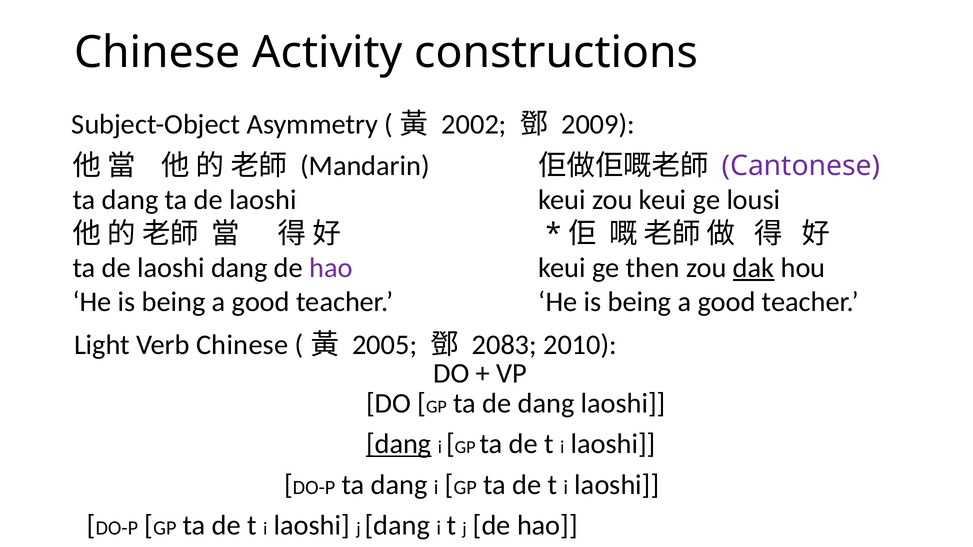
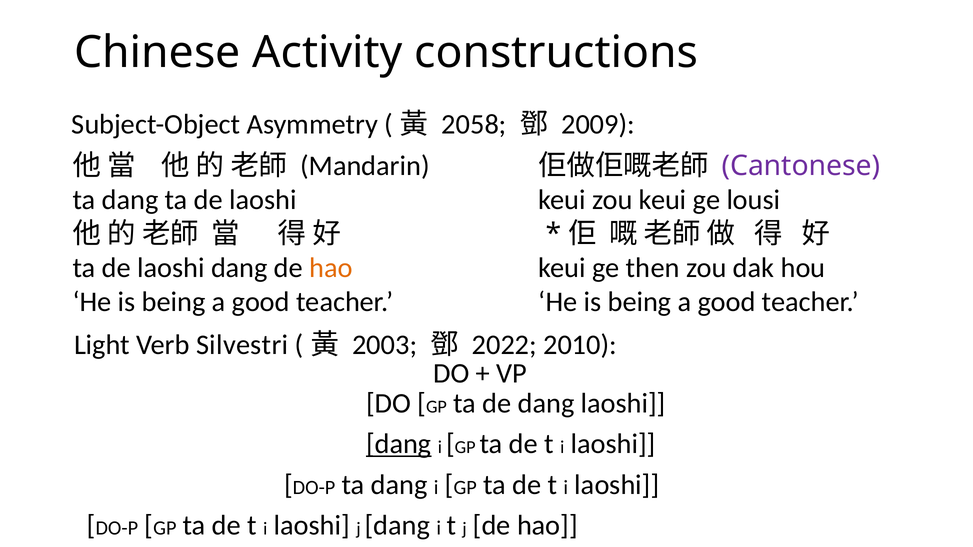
2002: 2002 -> 2058 (474, 125)
hao colour: purple -> orange (331, 268)
dak underline: present -> none (754, 268)
Verb Chinese: Chinese -> Silvestri (242, 345)
2005: 2005 -> 2003 (385, 345)
2083: 2083 -> 2022 (504, 345)
